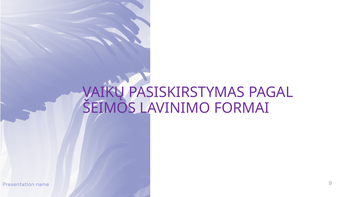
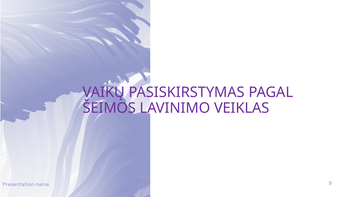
FORMAI: FORMAI -> VEIKLAS (242, 108)
